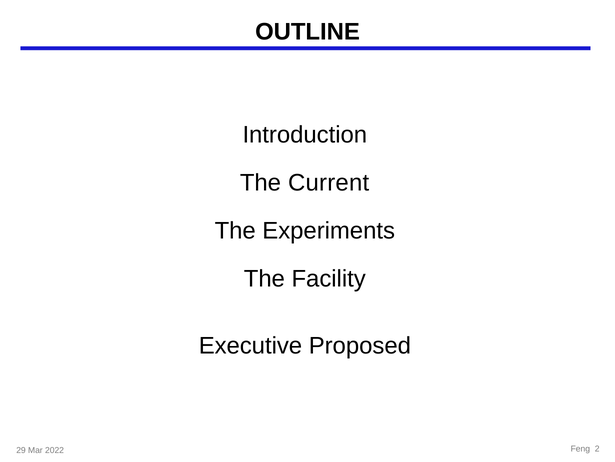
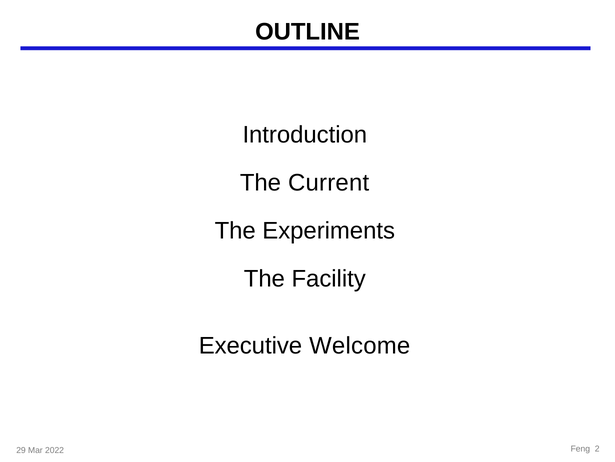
Proposed: Proposed -> Welcome (360, 345)
